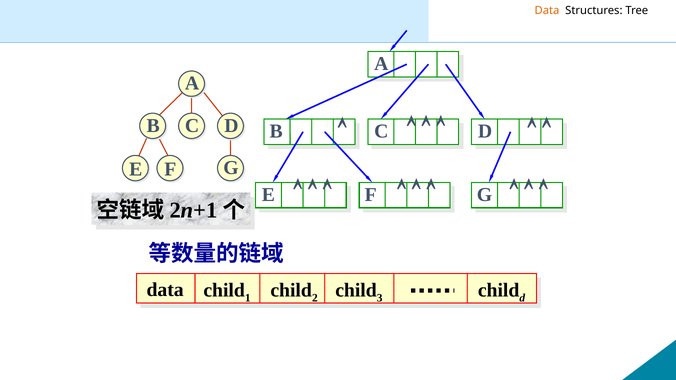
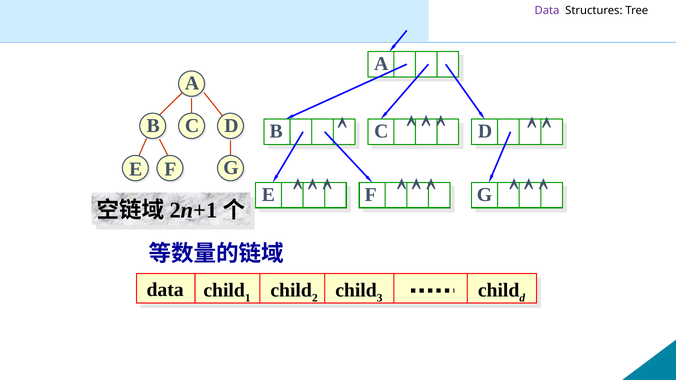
Data colour: orange -> purple (547, 10)
